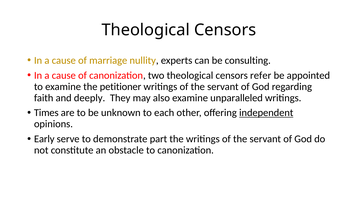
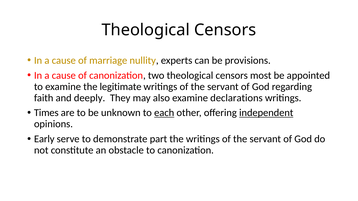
consulting: consulting -> provisions (248, 61)
refer: refer -> most (261, 75)
petitioner: petitioner -> legitimate (121, 87)
unparalleled: unparalleled -> declarations (236, 98)
each underline: none -> present (164, 113)
